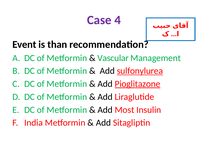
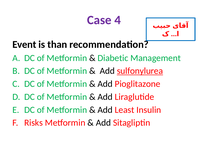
Vascular: Vascular -> Diabetic (113, 58)
Pioglitazone underline: present -> none (138, 84)
Most: Most -> Least (125, 110)
India: India -> Risks (34, 123)
